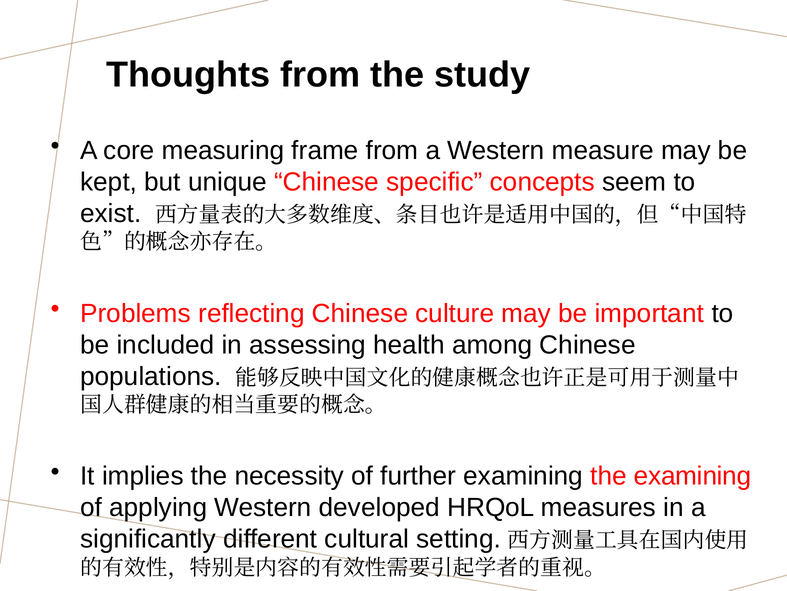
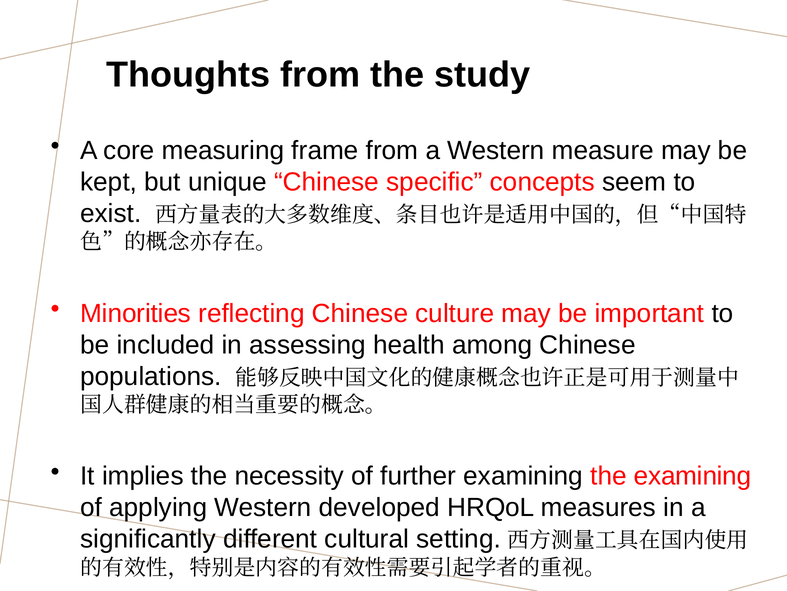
Problems: Problems -> Minorities (136, 313)
